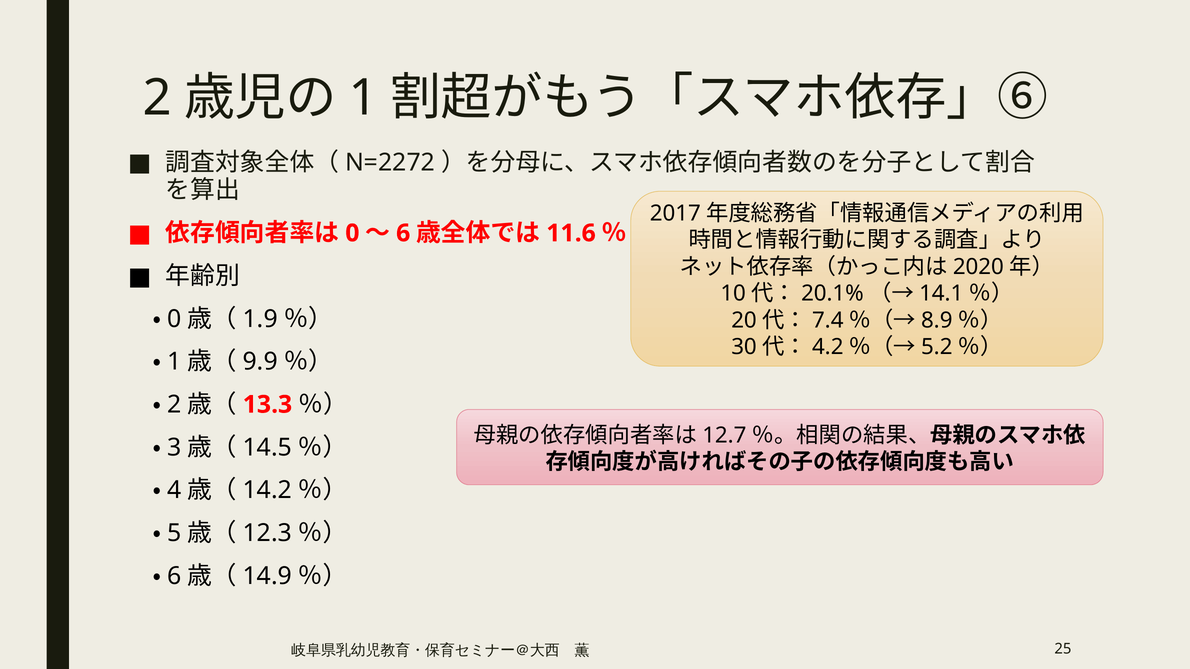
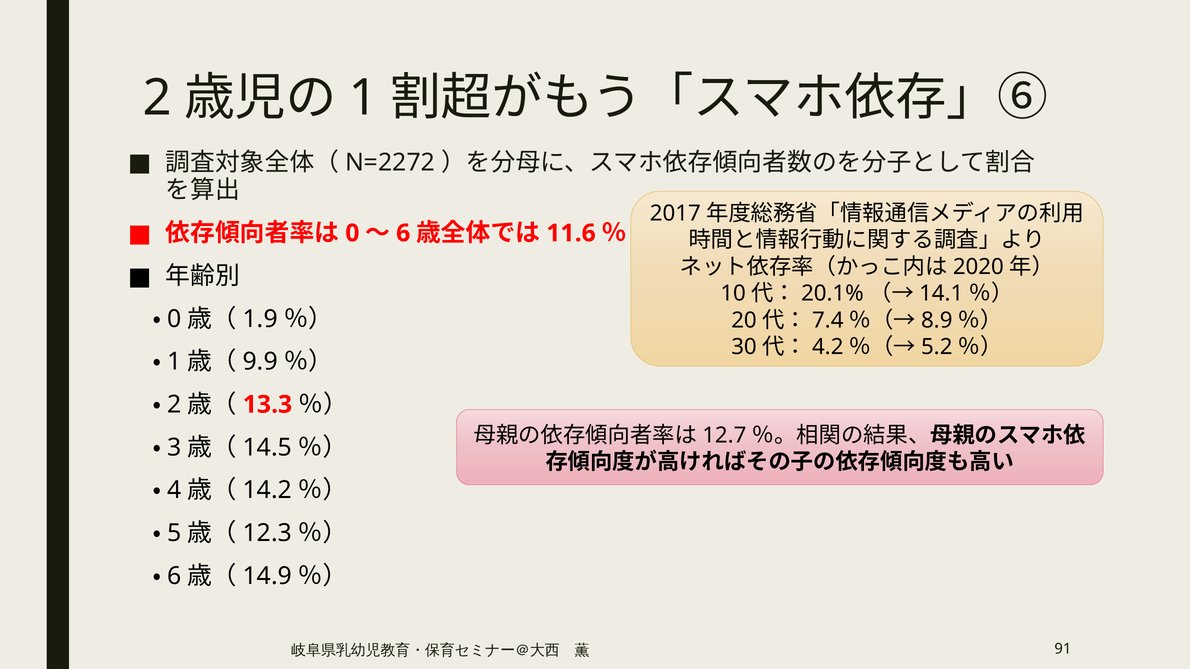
25: 25 -> 91 (1063, 649)
